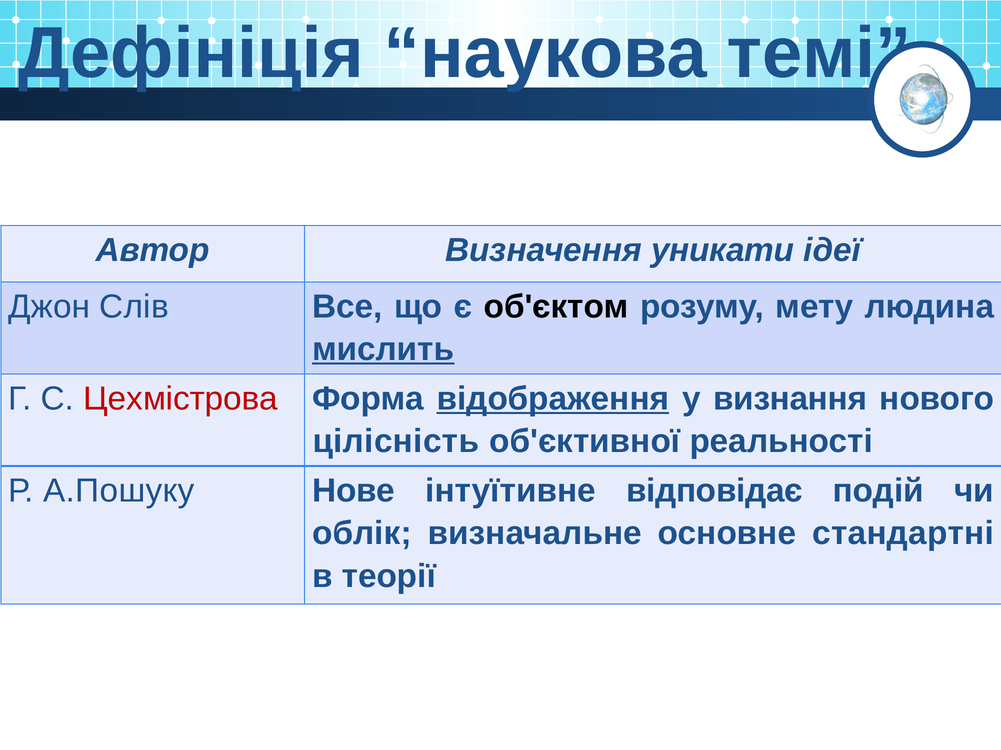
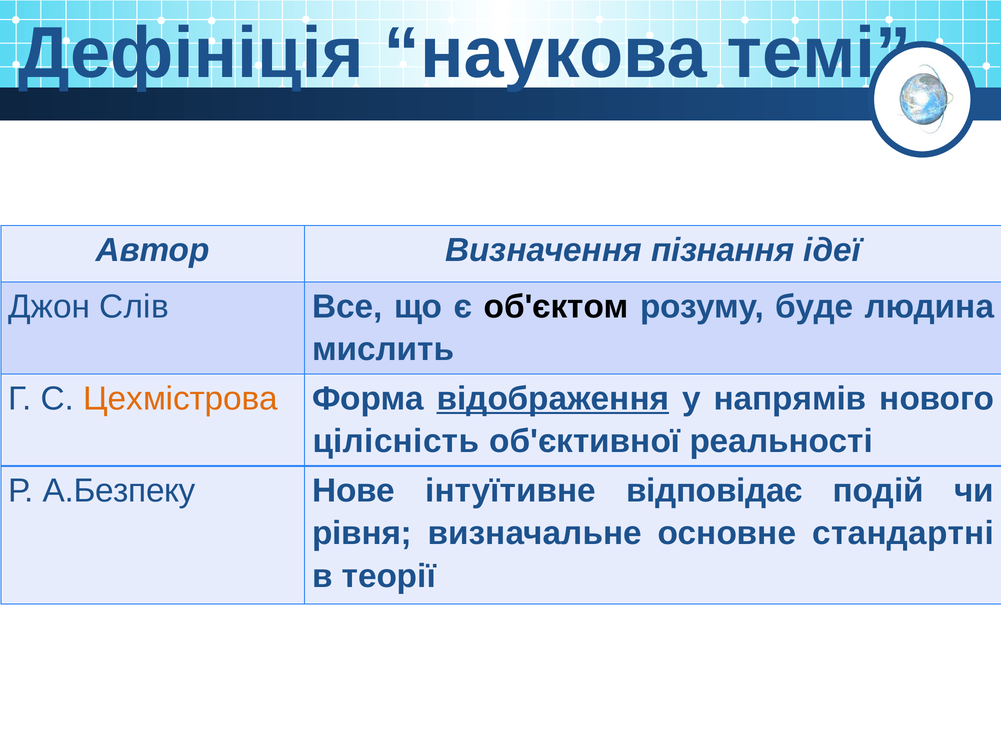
уникати: уникати -> пізнання (723, 250)
мету: мету -> буде (814, 307)
мислить underline: present -> none (383, 350)
Цехмістрова colour: red -> orange (181, 399)
визнання: визнання -> напрямів (790, 399)
А.Пошуку: А.Пошуку -> А.Безпеку (119, 491)
облік: облік -> рівня (362, 534)
